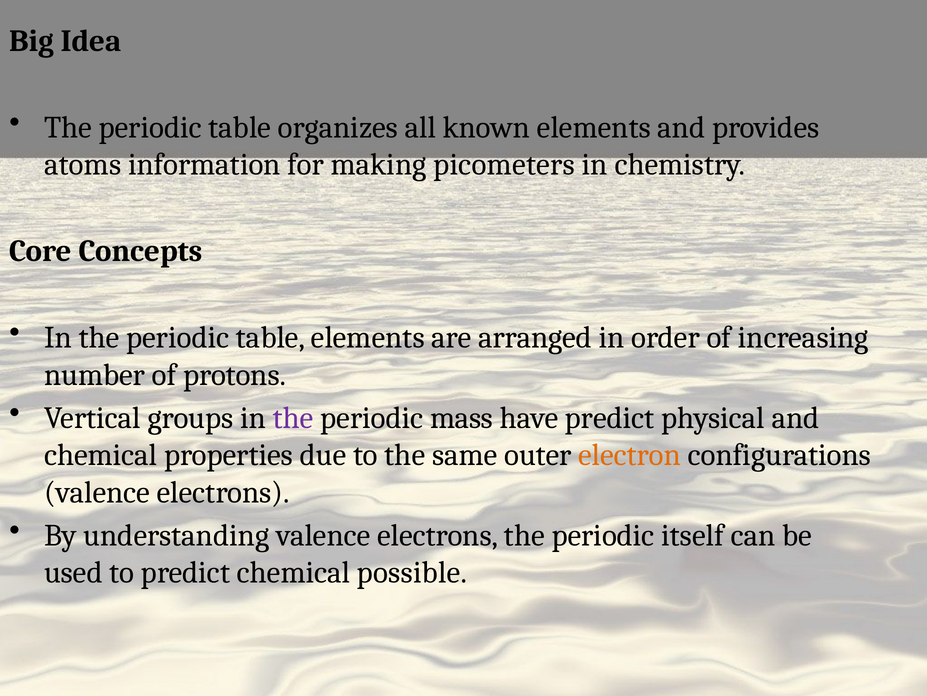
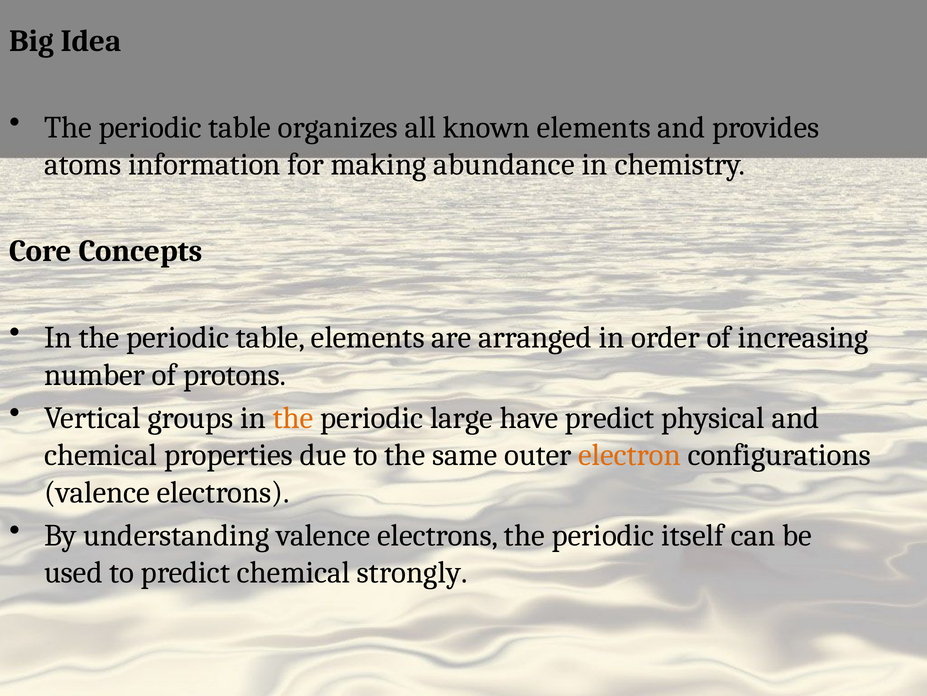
picometers: picometers -> abundance (504, 164)
the colour: purple -> orange (293, 418)
mass: mass -> large (461, 418)
possible: possible -> strongly (412, 572)
